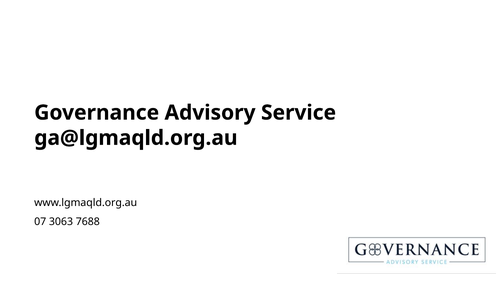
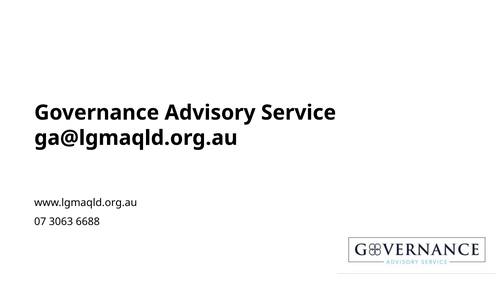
7688: 7688 -> 6688 (88, 221)
